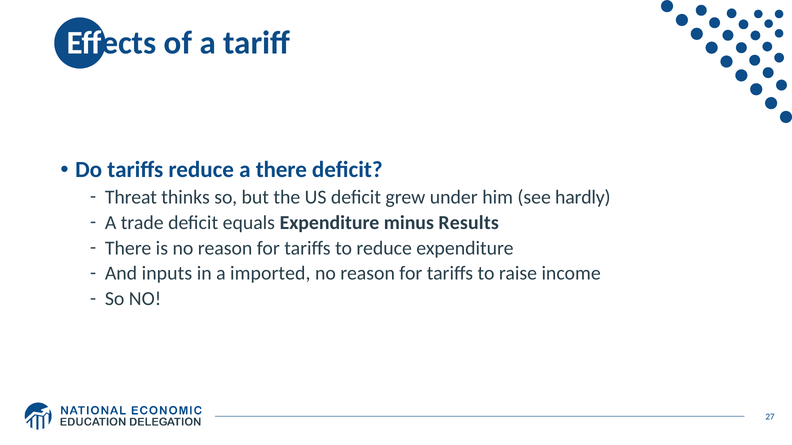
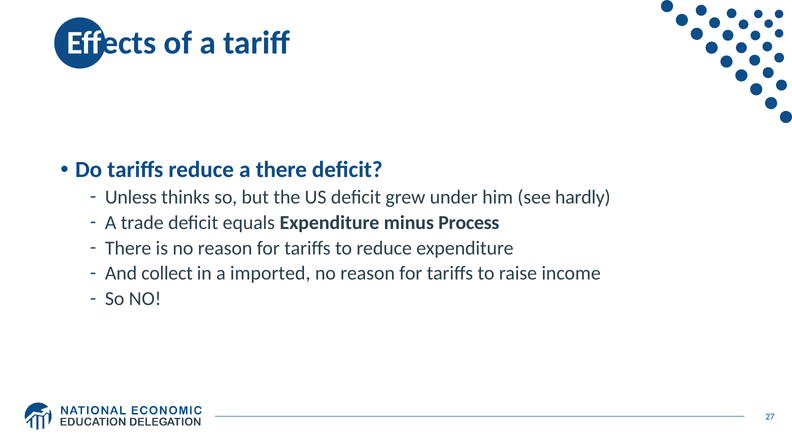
Threat: Threat -> Unless (131, 197)
Results: Results -> Process (469, 223)
inputs: inputs -> collect (167, 274)
